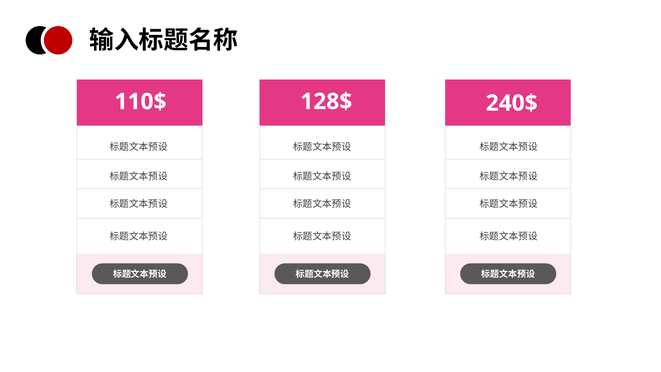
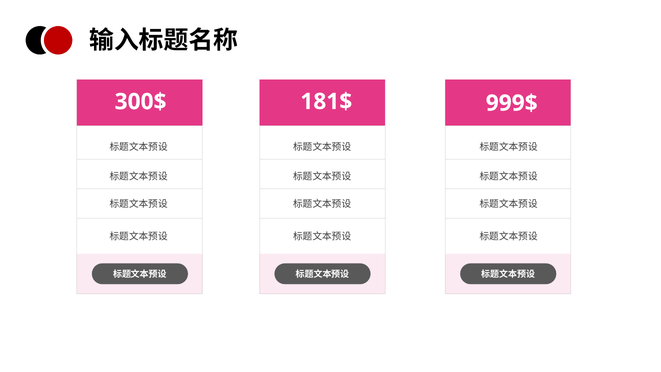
128$: 128$ -> 181$ (326, 101)
110$: 110$ -> 300$ (141, 102)
240$: 240$ -> 999$ (512, 103)
